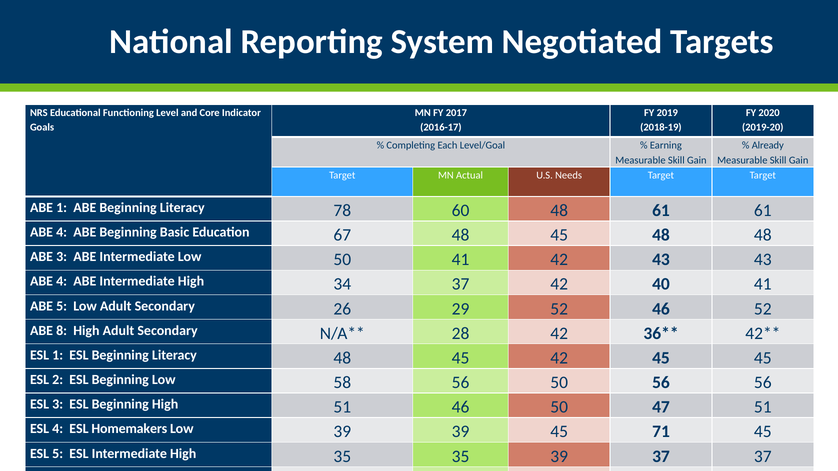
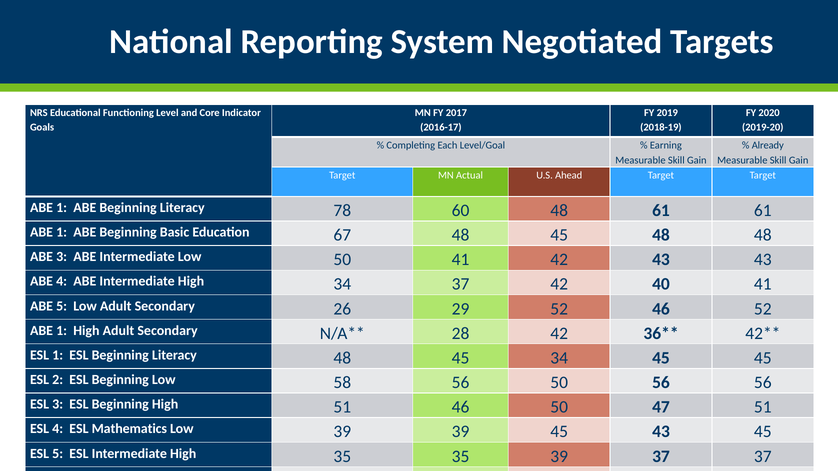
Needs: Needs -> Ahead (569, 176)
4: 4 -> 1 (62, 232)
8: 8 -> 1 (62, 331)
45 42: 42 -> 34 (559, 358)
Homemakers: Homemakers -> Mathematics (129, 429)
45 71: 71 -> 43 (661, 432)
